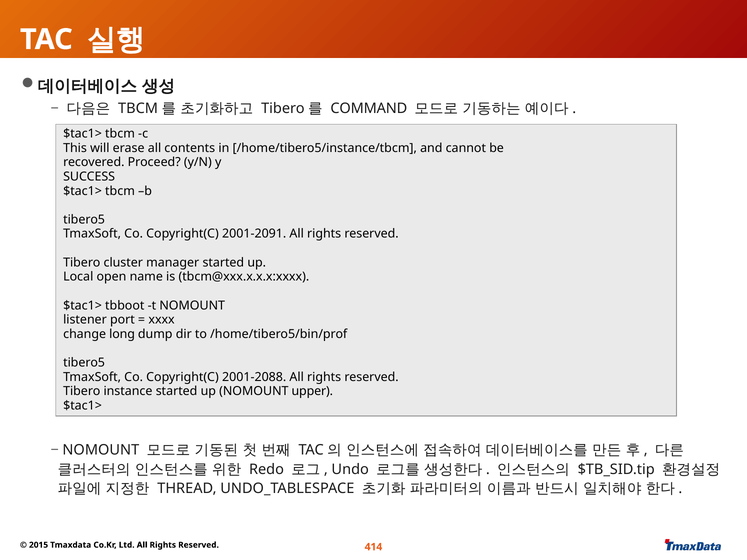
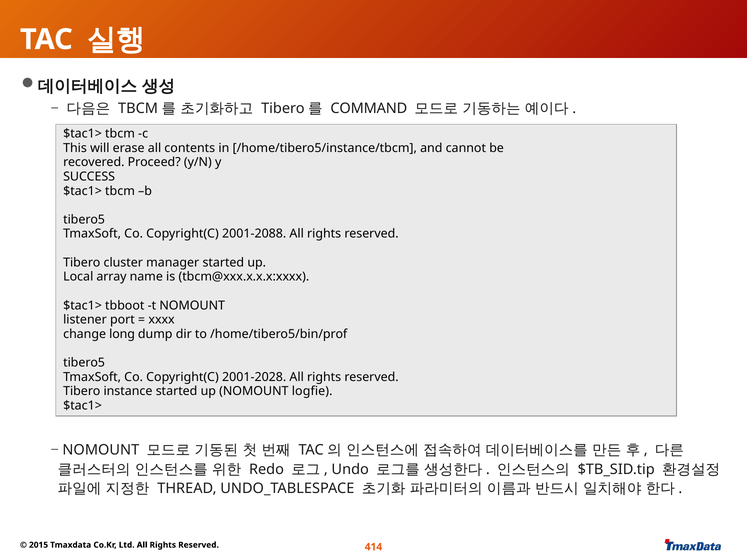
2001-2091: 2001-2091 -> 2001-2088 (254, 234)
open: open -> array (111, 277)
2001-2088: 2001-2088 -> 2001-2028 (254, 377)
upper: upper -> logfie (312, 392)
